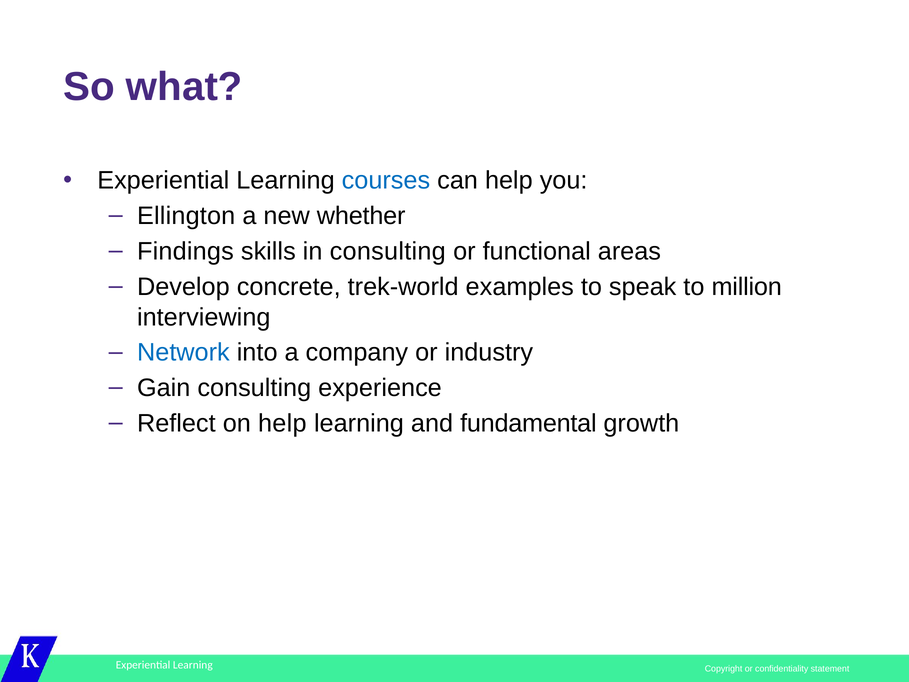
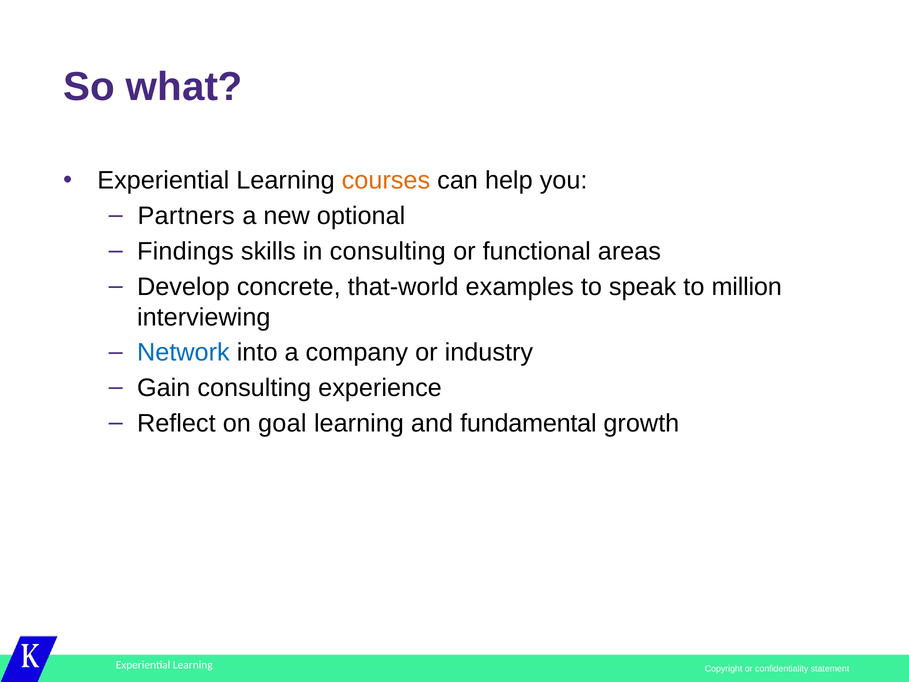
courses colour: blue -> orange (386, 181)
Ellington: Ellington -> Partners (186, 216)
whether: whether -> optional (361, 216)
trek-world: trek-world -> that-world (403, 287)
on help: help -> goal (282, 423)
